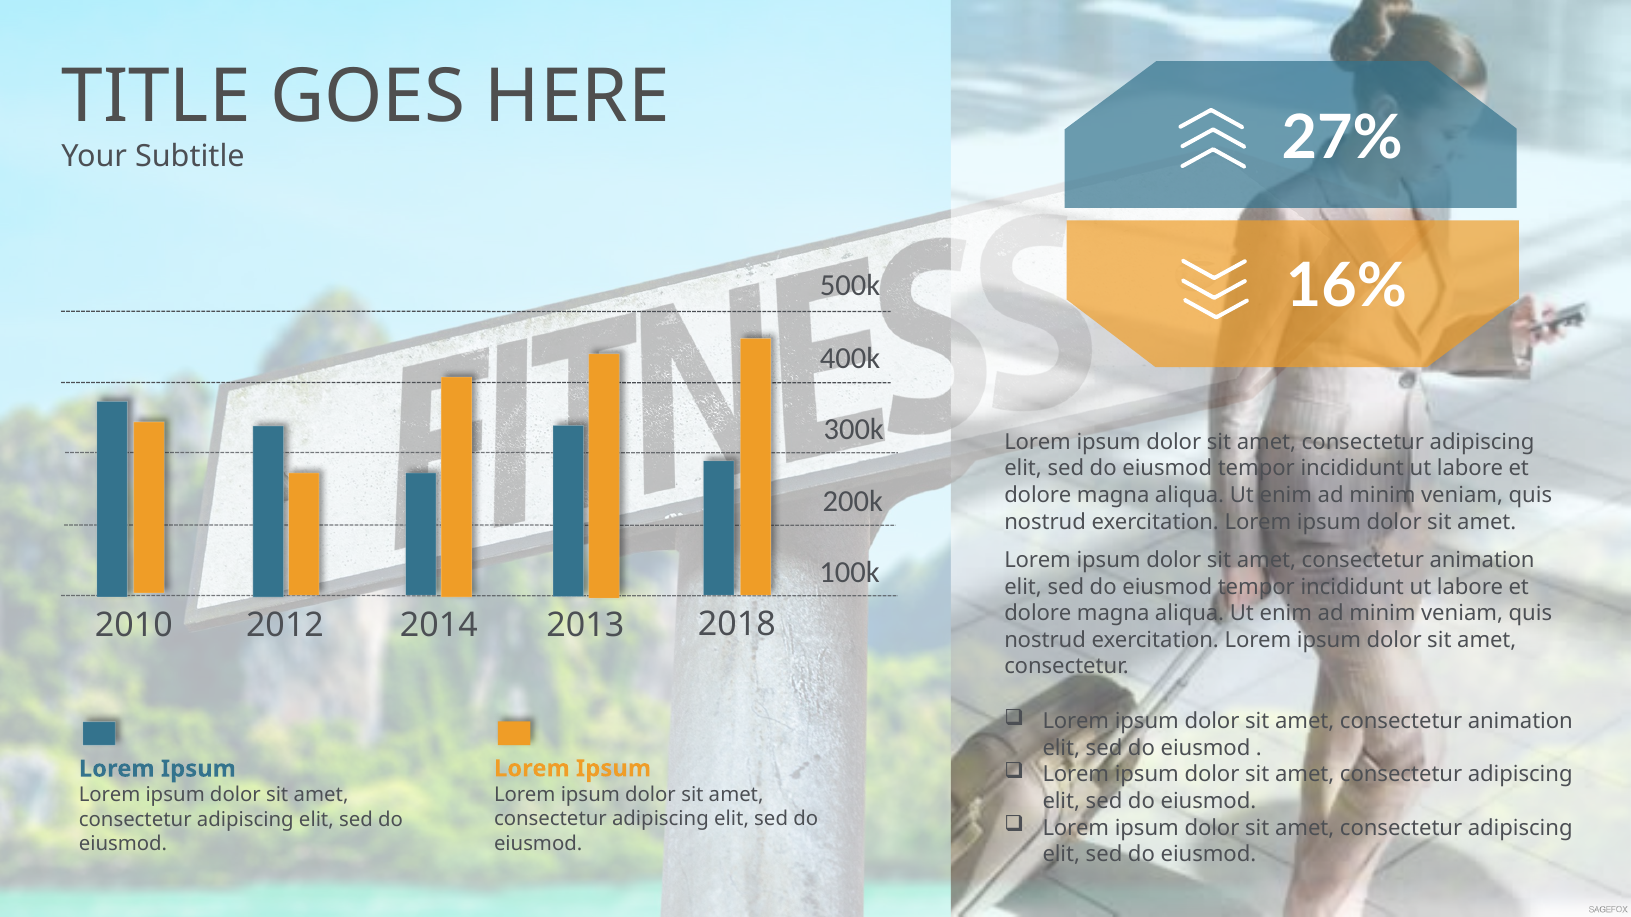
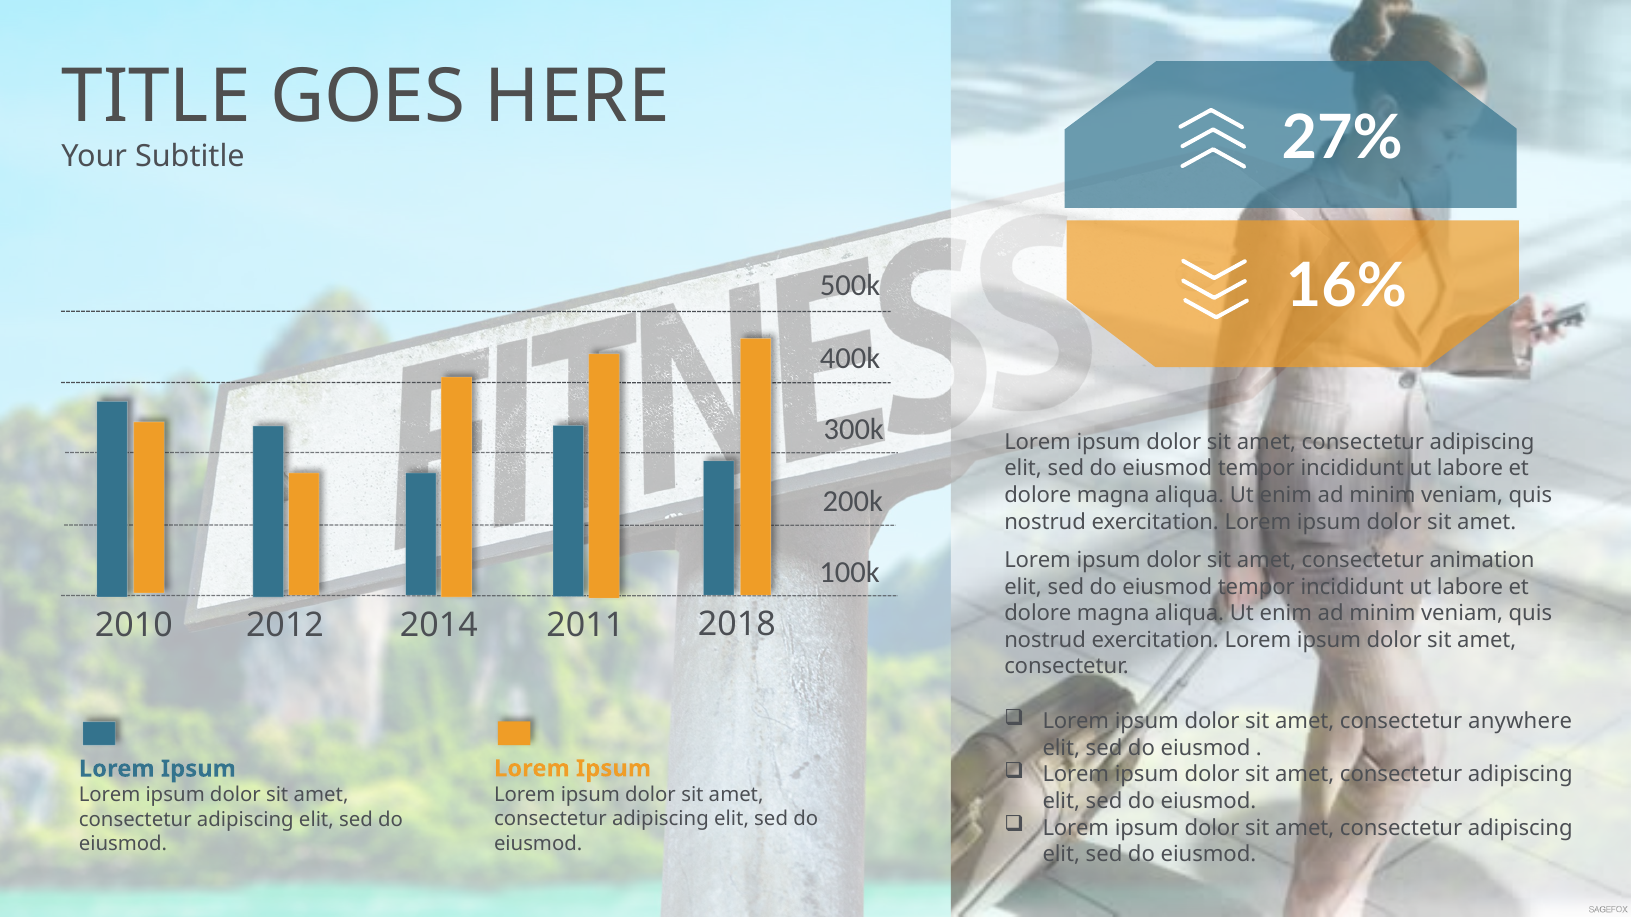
2013: 2013 -> 2011 (585, 625)
animation: animation -> anywhere (1520, 722)
